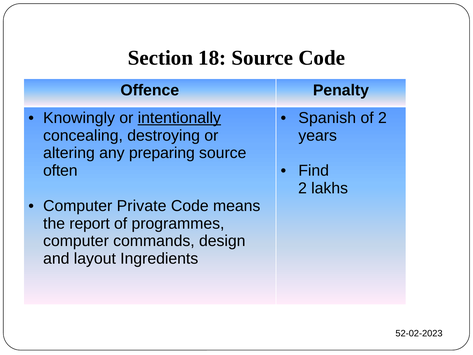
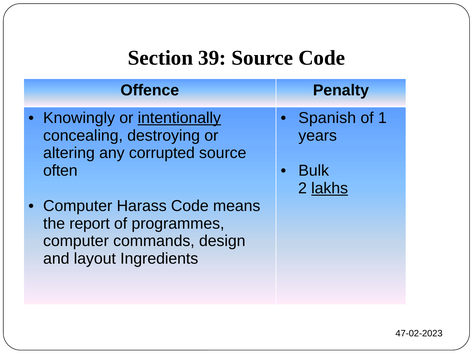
18: 18 -> 39 (212, 58)
of 2: 2 -> 1 (382, 118)
preparing: preparing -> corrupted (162, 153)
Find: Find -> Bulk (314, 171)
lakhs underline: none -> present (330, 188)
Private: Private -> Harass (142, 206)
52-02-2023: 52-02-2023 -> 47-02-2023 (419, 333)
